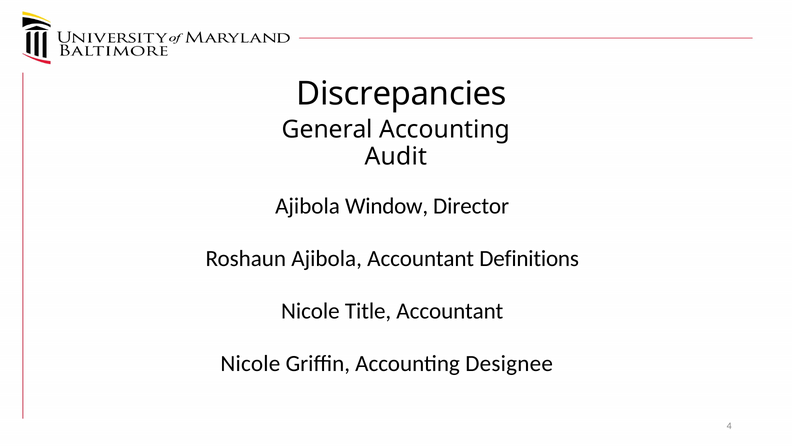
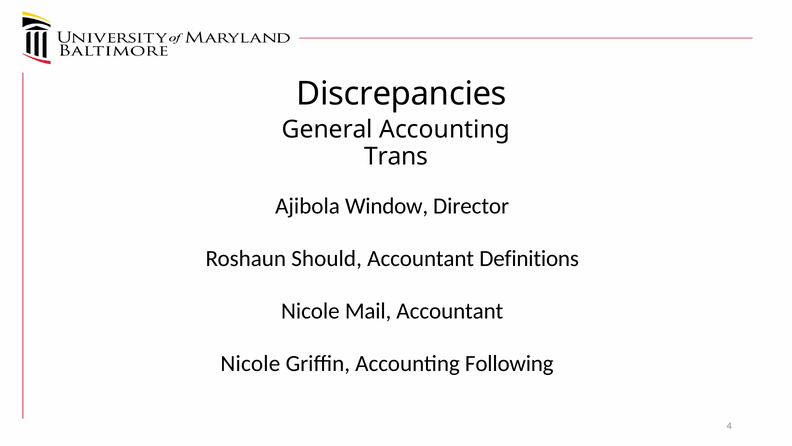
Audit: Audit -> Trans (396, 156)
Roshaun Ajibola: Ajibola -> Should (327, 258)
Title: Title -> Mail (368, 311)
Designee: Designee -> Following (509, 363)
